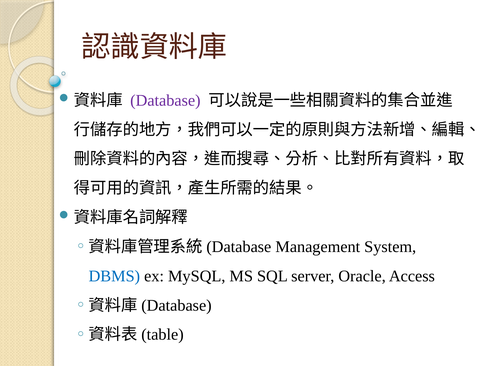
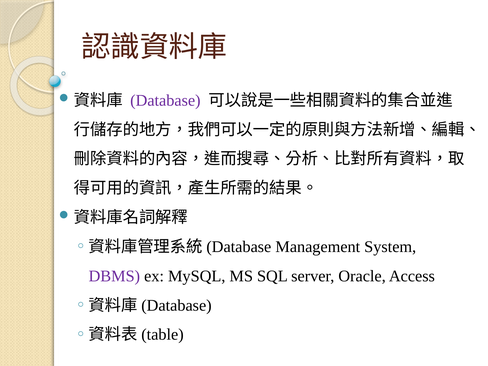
DBMS colour: blue -> purple (114, 276)
